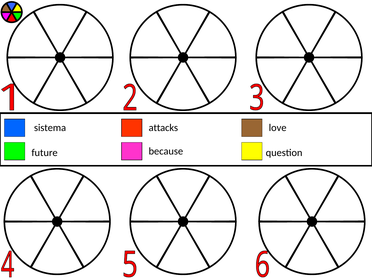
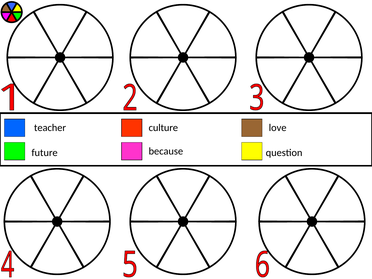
sistema: sistema -> teacher (50, 128)
attacks: attacks -> culture (163, 128)
